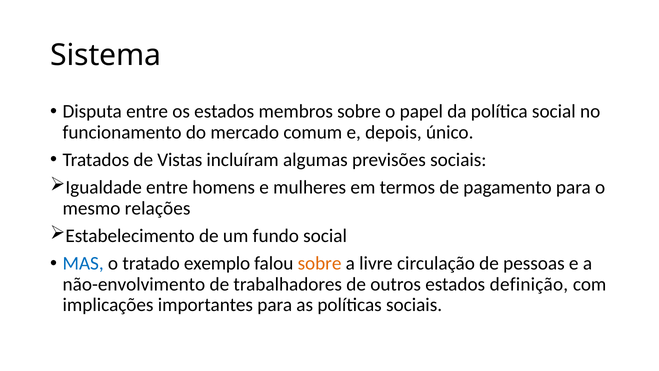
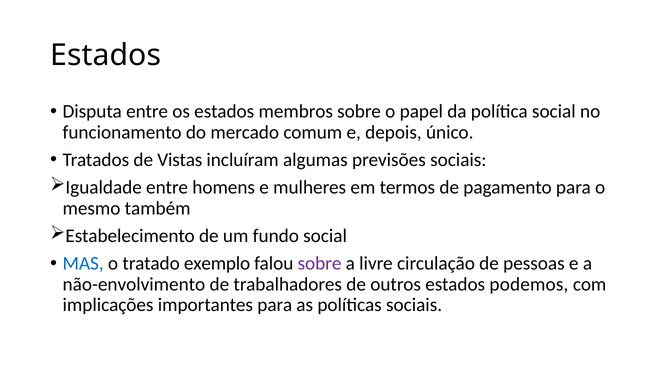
Sistema: Sistema -> Estados (106, 55)
relações: relações -> também (158, 208)
sobre colour: orange -> purple (320, 263)
definição: definição -> podemos (529, 284)
